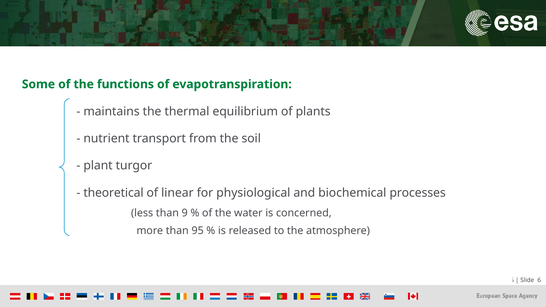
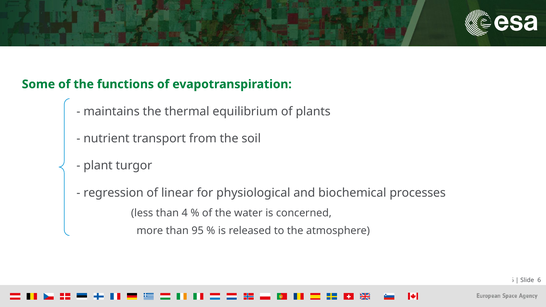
theoretical: theoretical -> regression (113, 193)
9: 9 -> 4 (185, 213)
